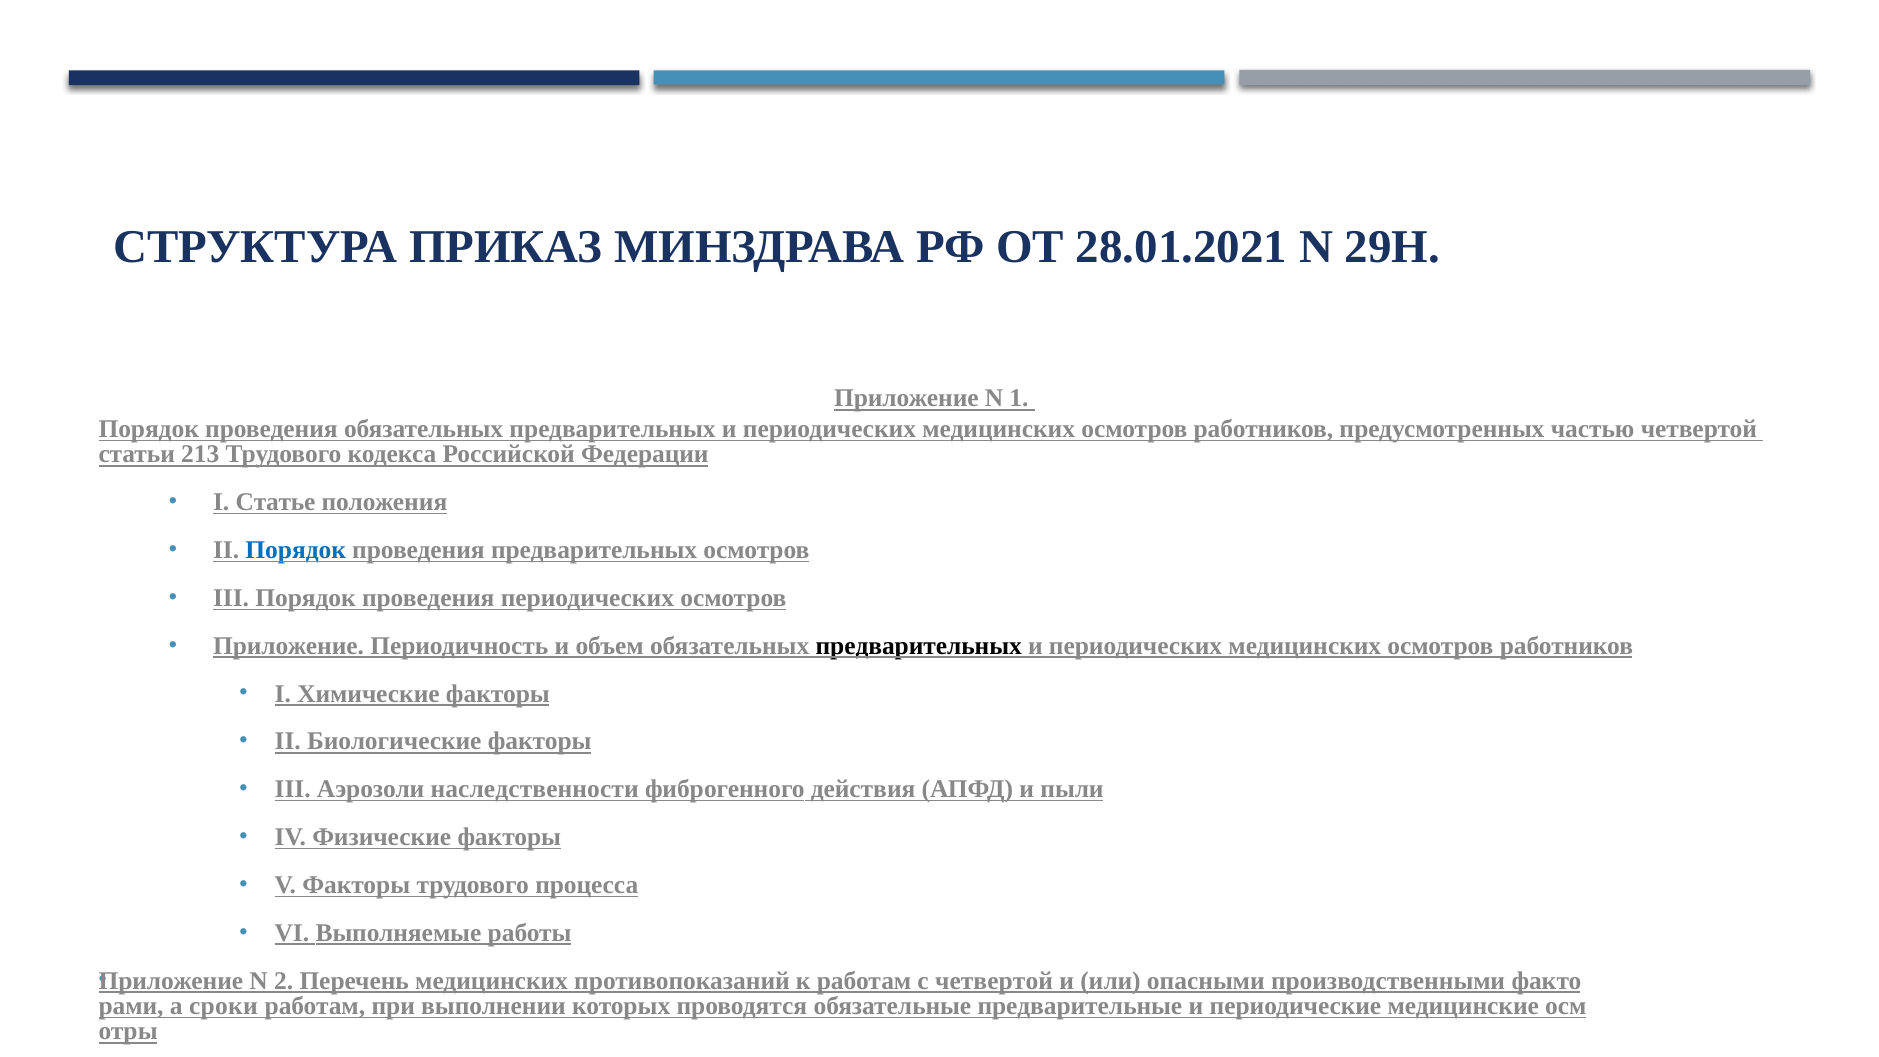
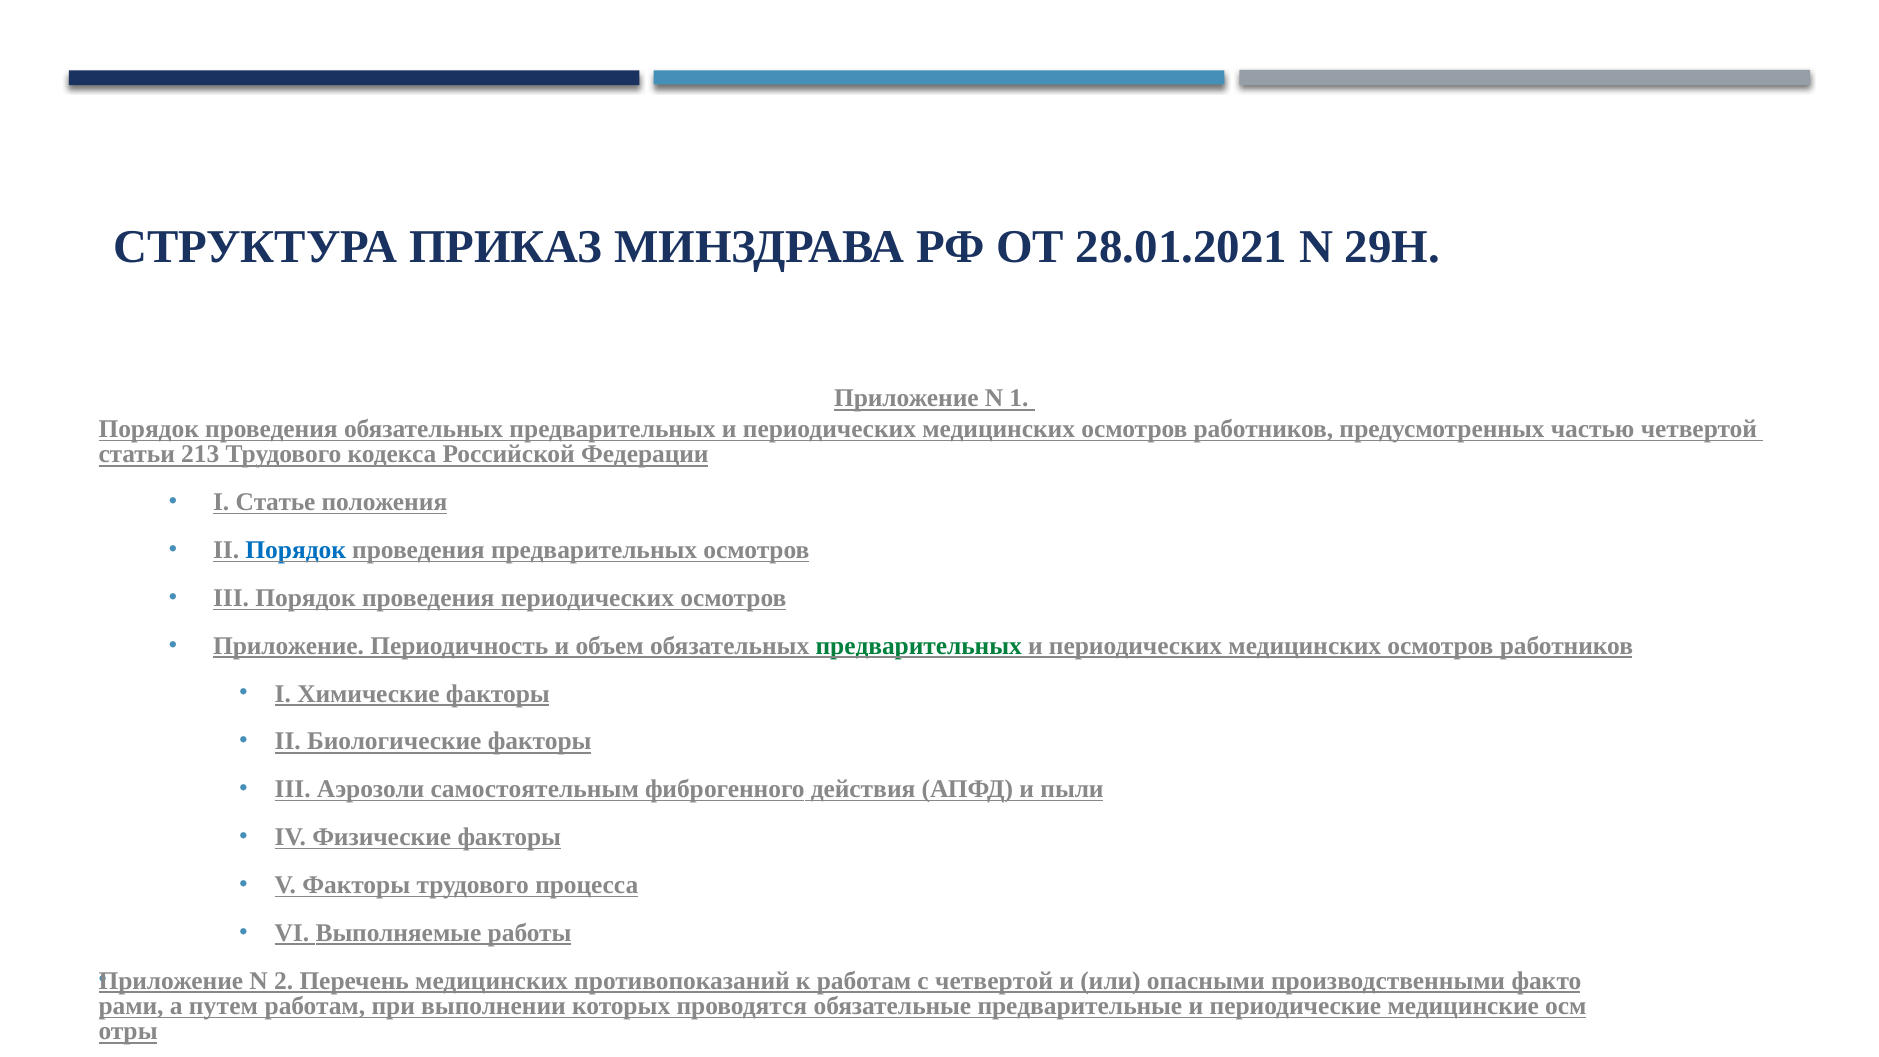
предварительных colour: black -> green (919, 646)
наследственности: наследственности -> самостоятельным (535, 789)
сроки: сроки -> путем (223, 1006)
